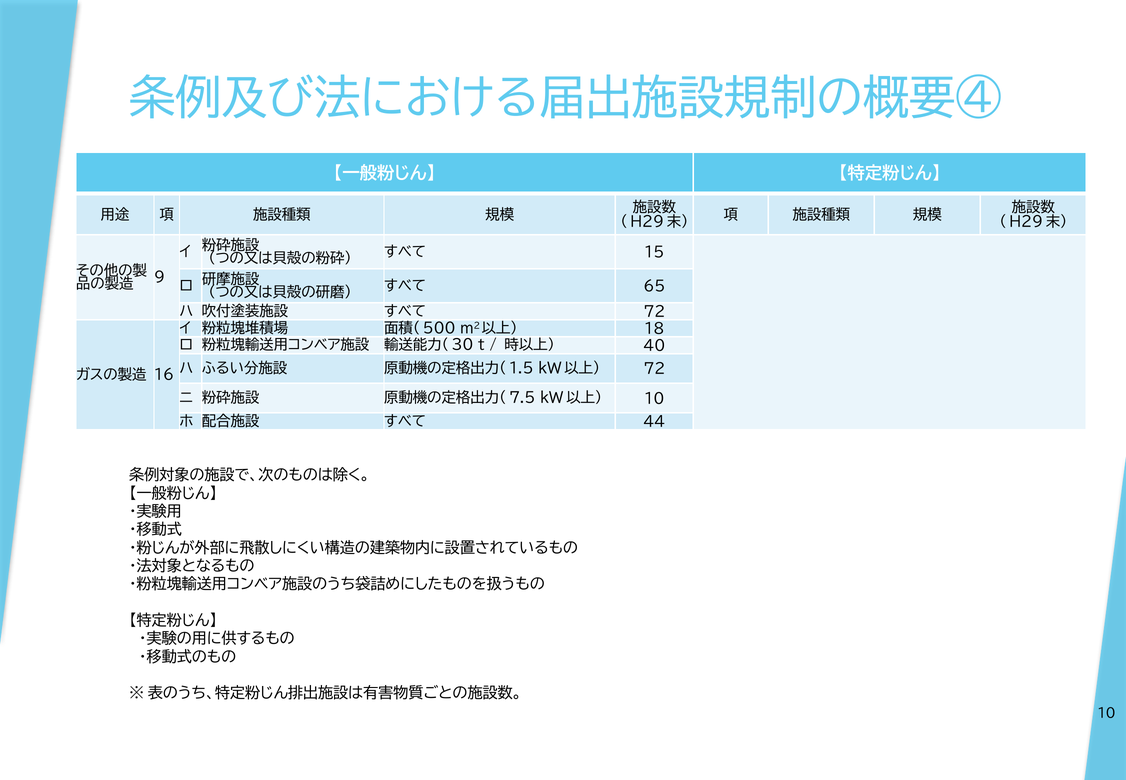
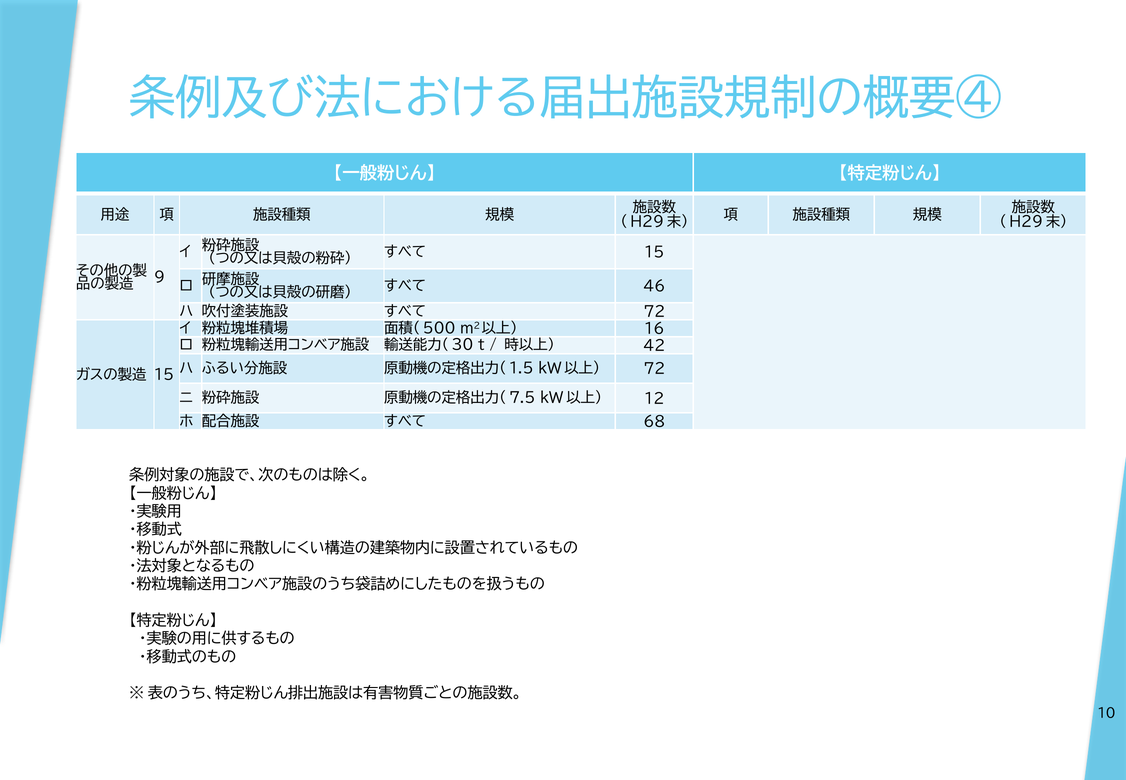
65: 65 -> 46 (654, 286)
18: 18 -> 16 (654, 329)
40: 40 -> 42 (654, 346)
16: 16 -> 15 (164, 375)
10: 10 -> 12 (654, 399)
44: 44 -> 68 (654, 422)
